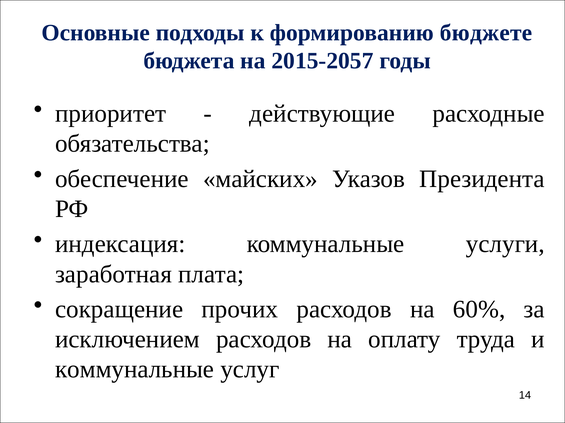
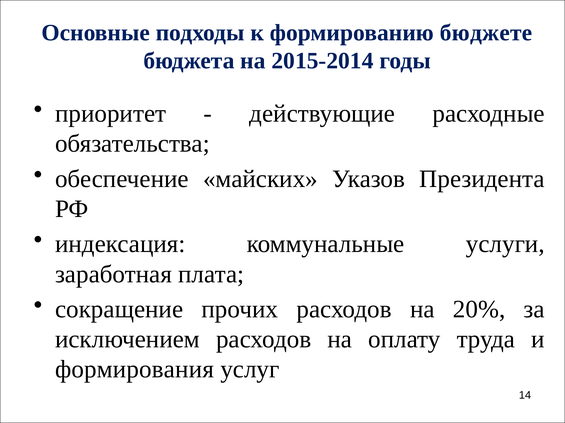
2015-2057: 2015-2057 -> 2015-2014 (323, 61)
60%: 60% -> 20% (479, 310)
коммунальные: коммунальные -> формирования (135, 370)
